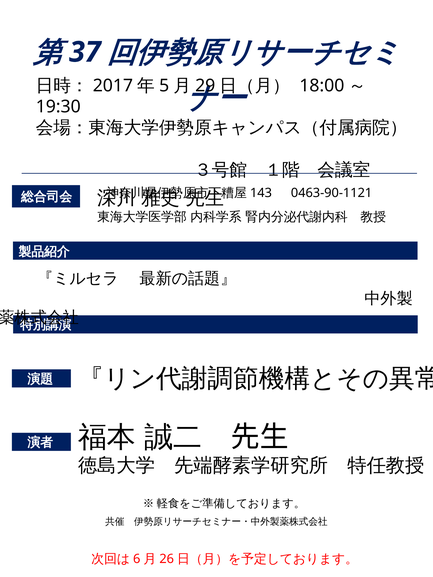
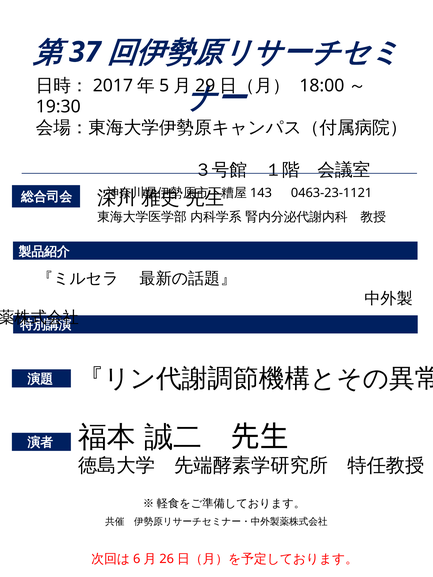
0463-90-1121: 0463-90-1121 -> 0463-23-1121 (332, 193)
